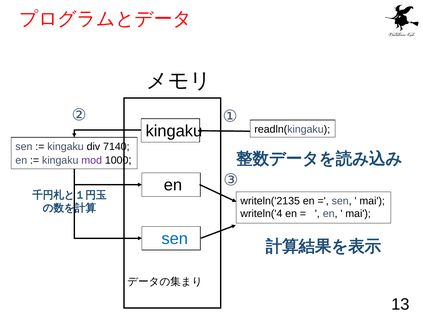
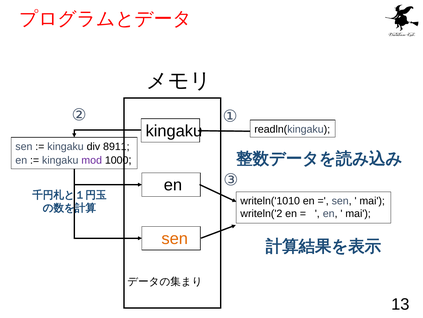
7140: 7140 -> 8911 (116, 146)
writeln('2135: writeln('2135 -> writeln('1010 (270, 201)
writeln('4: writeln('4 -> writeln('2 (261, 213)
sen colour: blue -> orange (175, 238)
